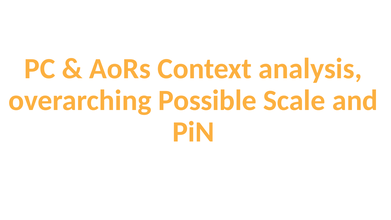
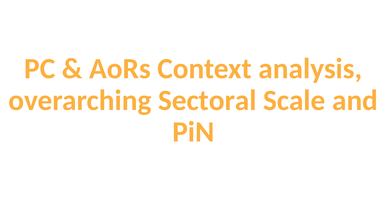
Possible: Possible -> Sectoral (207, 100)
